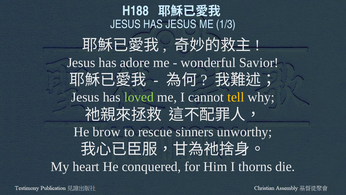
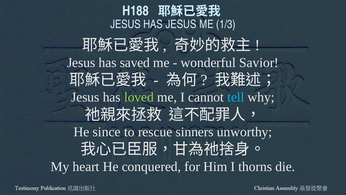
adore: adore -> saved (135, 62)
tell colour: yellow -> light blue (236, 97)
brow: brow -> since (107, 132)
